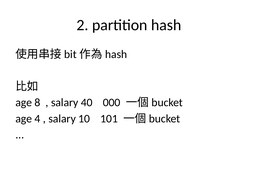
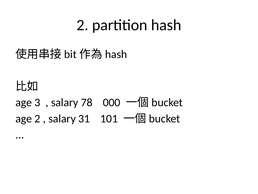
8: 8 -> 3 (37, 102)
40: 40 -> 78 (87, 102)
age 4: 4 -> 2 (37, 118)
10: 10 -> 31 (84, 118)
